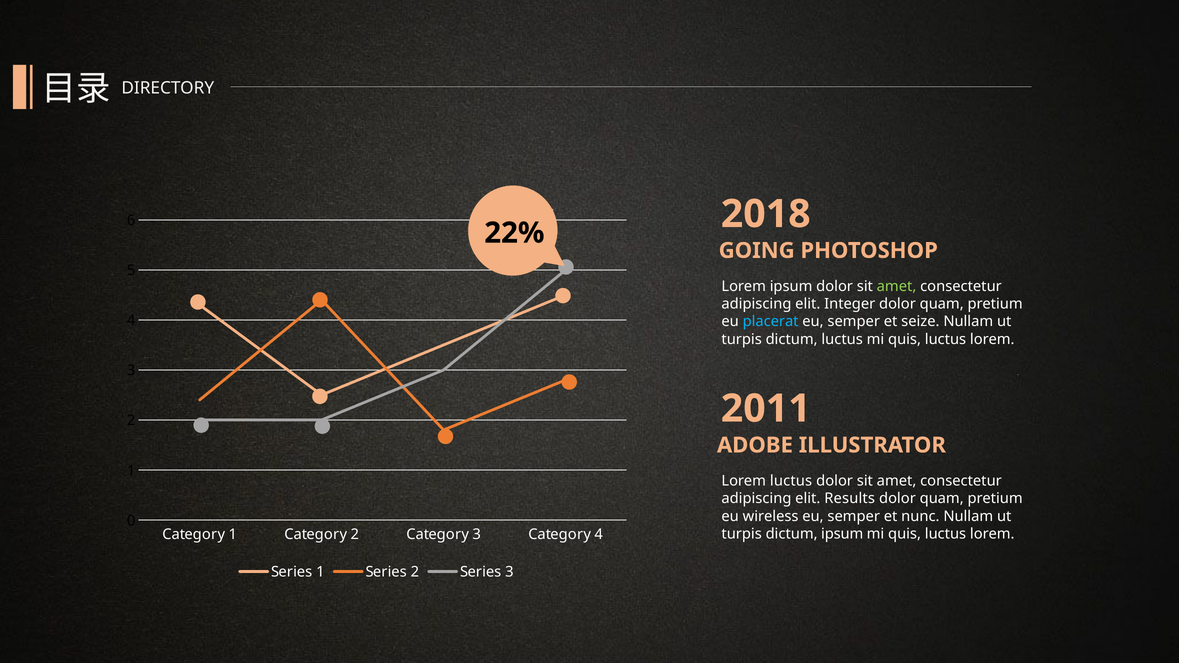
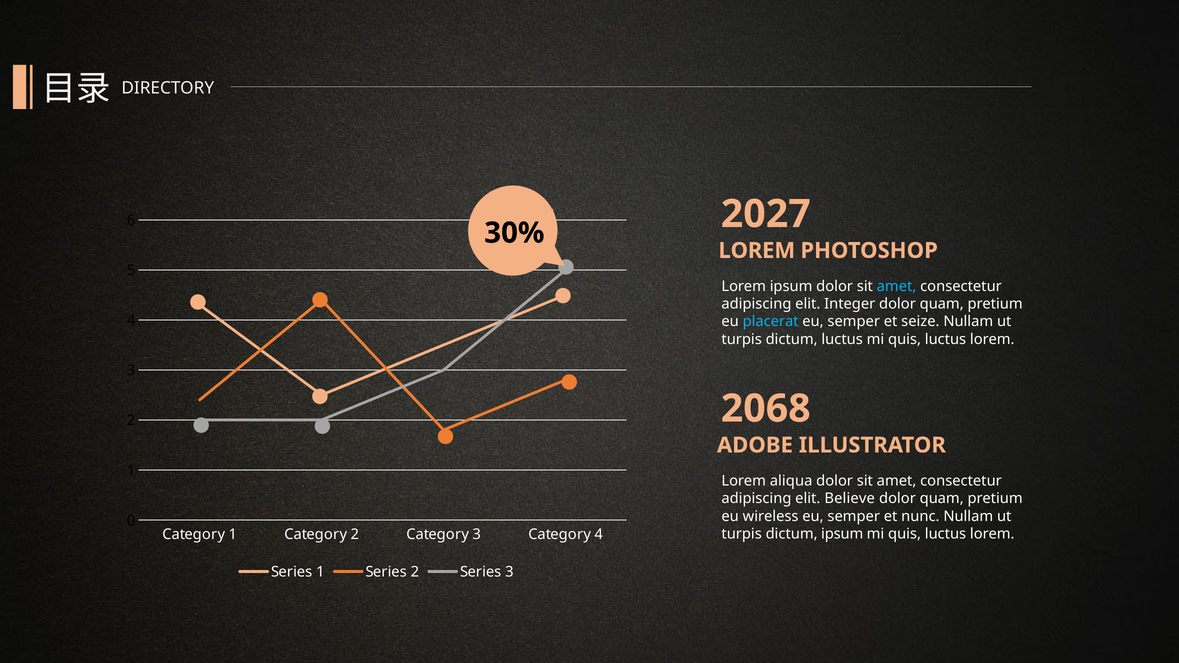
2018: 2018 -> 2027 (766, 214)
22%: 22% -> 30% (514, 233)
GOING: GOING -> LOREM (757, 251)
amet colour: light green -> light blue (897, 286)
2011: 2011 -> 2068 (766, 409)
Lorem luctus: luctus -> aliqua (791, 481)
Results: Results -> Believe (850, 499)
